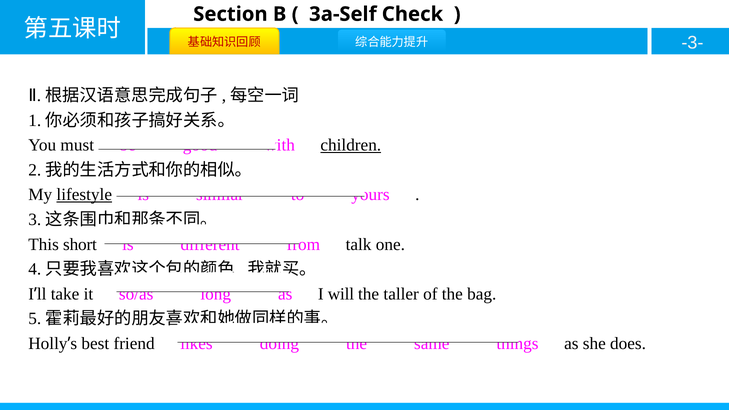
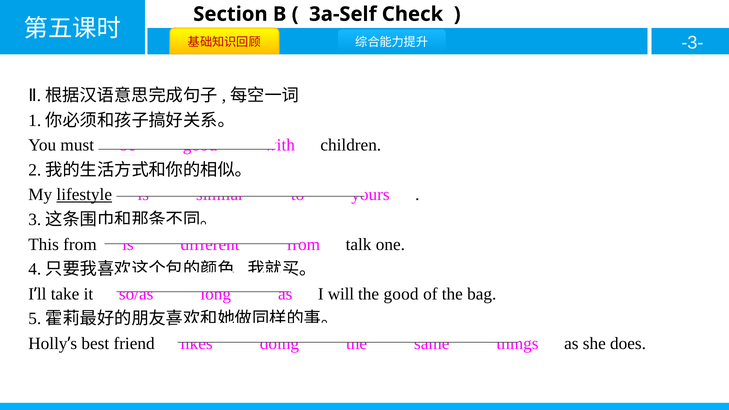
children underline: present -> none (351, 145)
This short: short -> from (80, 244)
the taller: taller -> good (401, 294)
